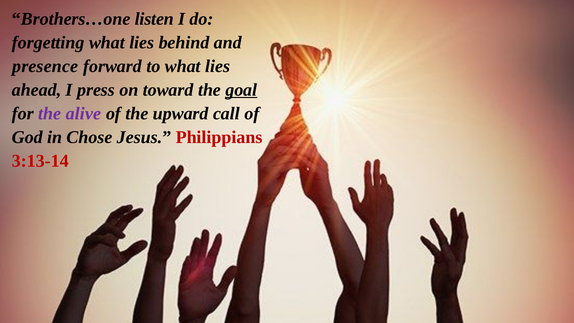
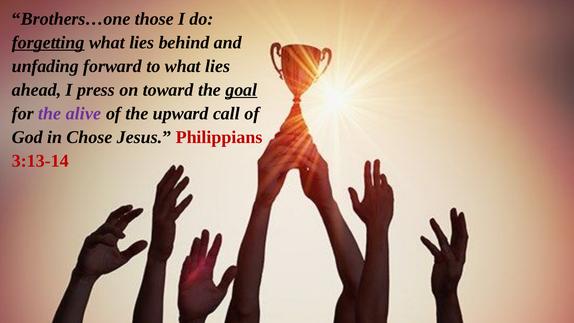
listen: listen -> those (154, 19)
forgetting underline: none -> present (48, 43)
presence: presence -> unfading (45, 66)
